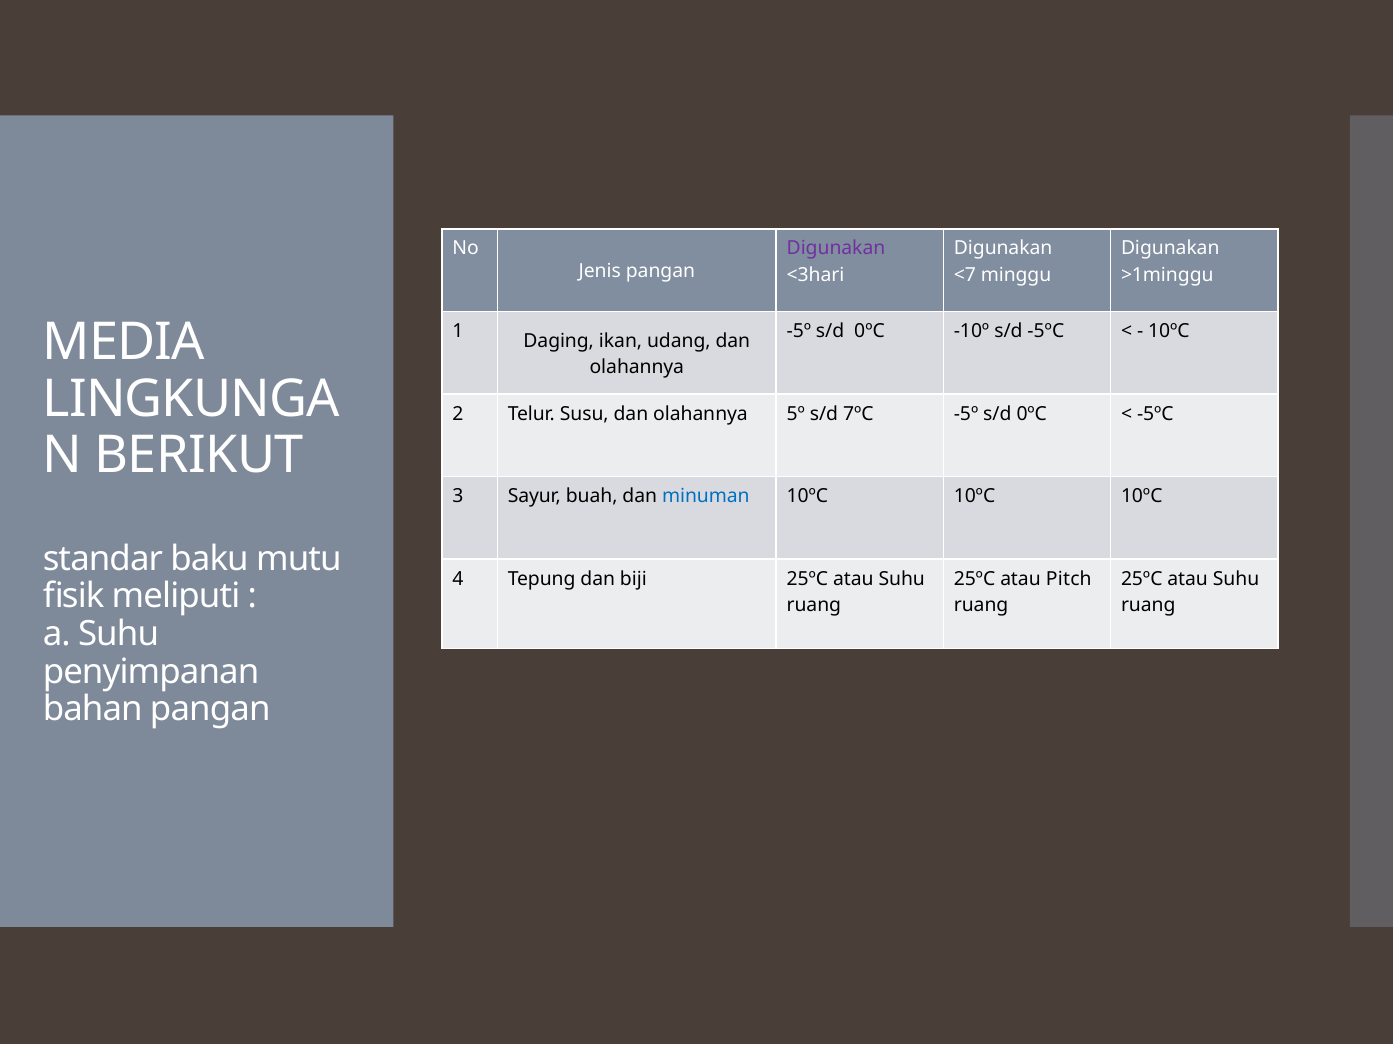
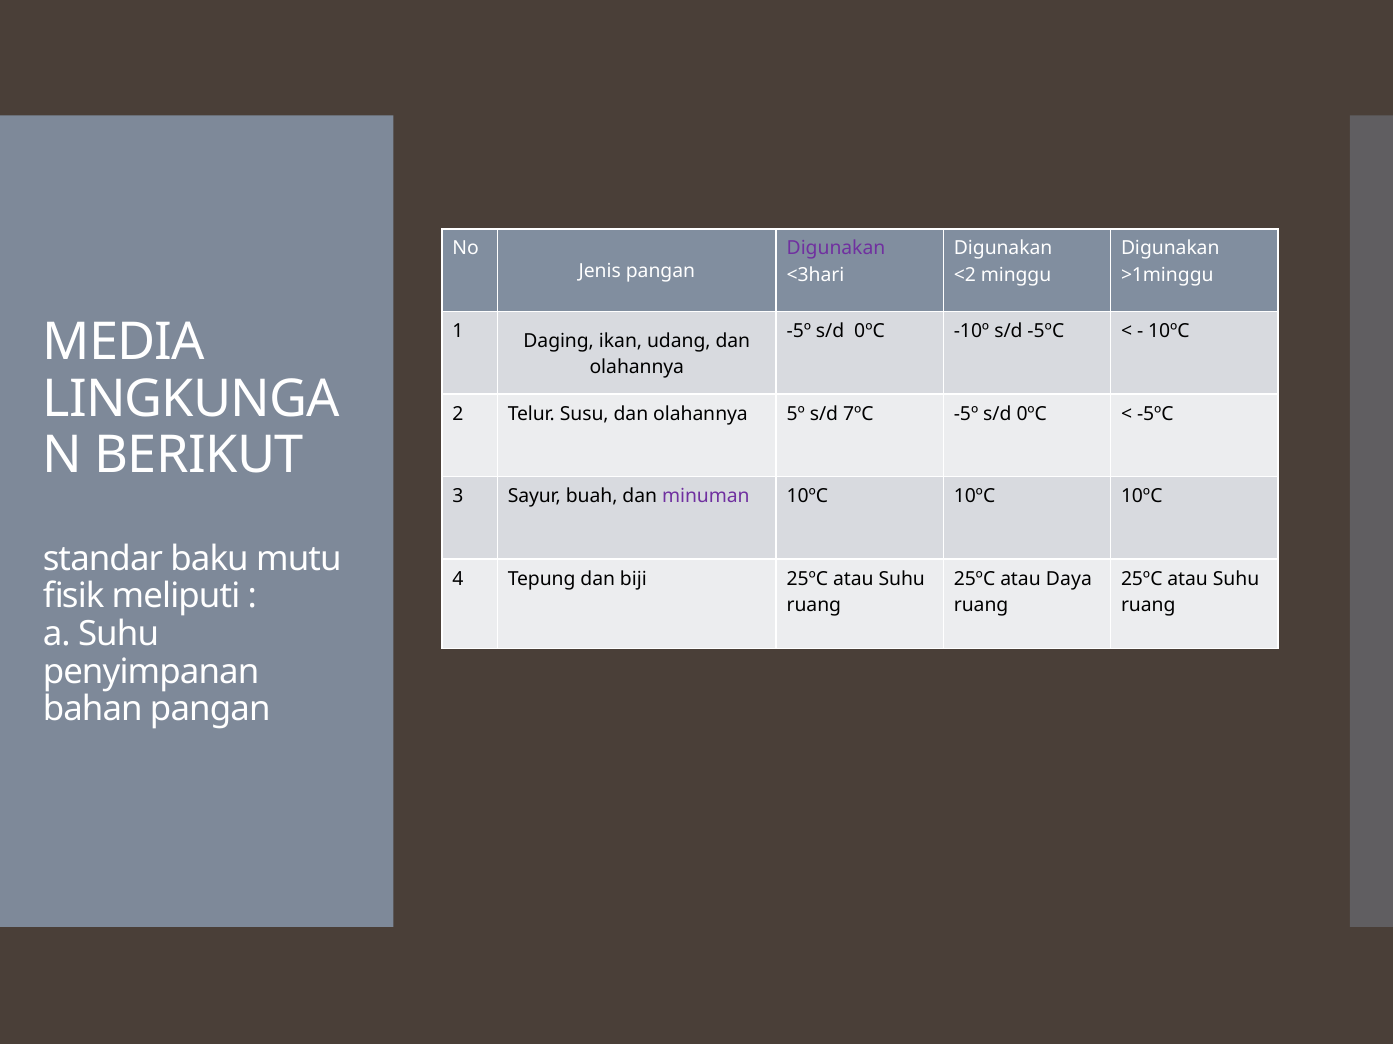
<7: <7 -> <2 (965, 275)
minuman colour: blue -> purple (706, 497)
Pitch: Pitch -> Daya (1069, 579)
